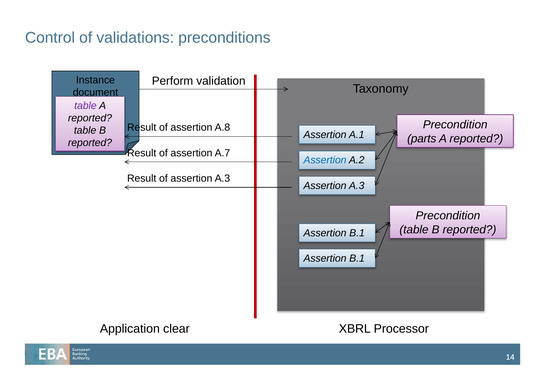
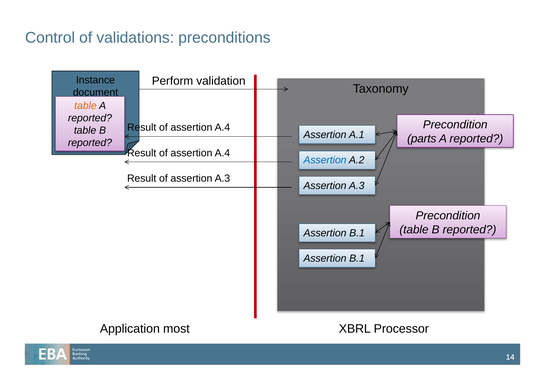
table colour: purple -> orange (85, 106)
A.8: A.8 -> A.4 (222, 127)
A.7: A.7 -> A.4 (222, 153)
clear: clear -> most (176, 329)
